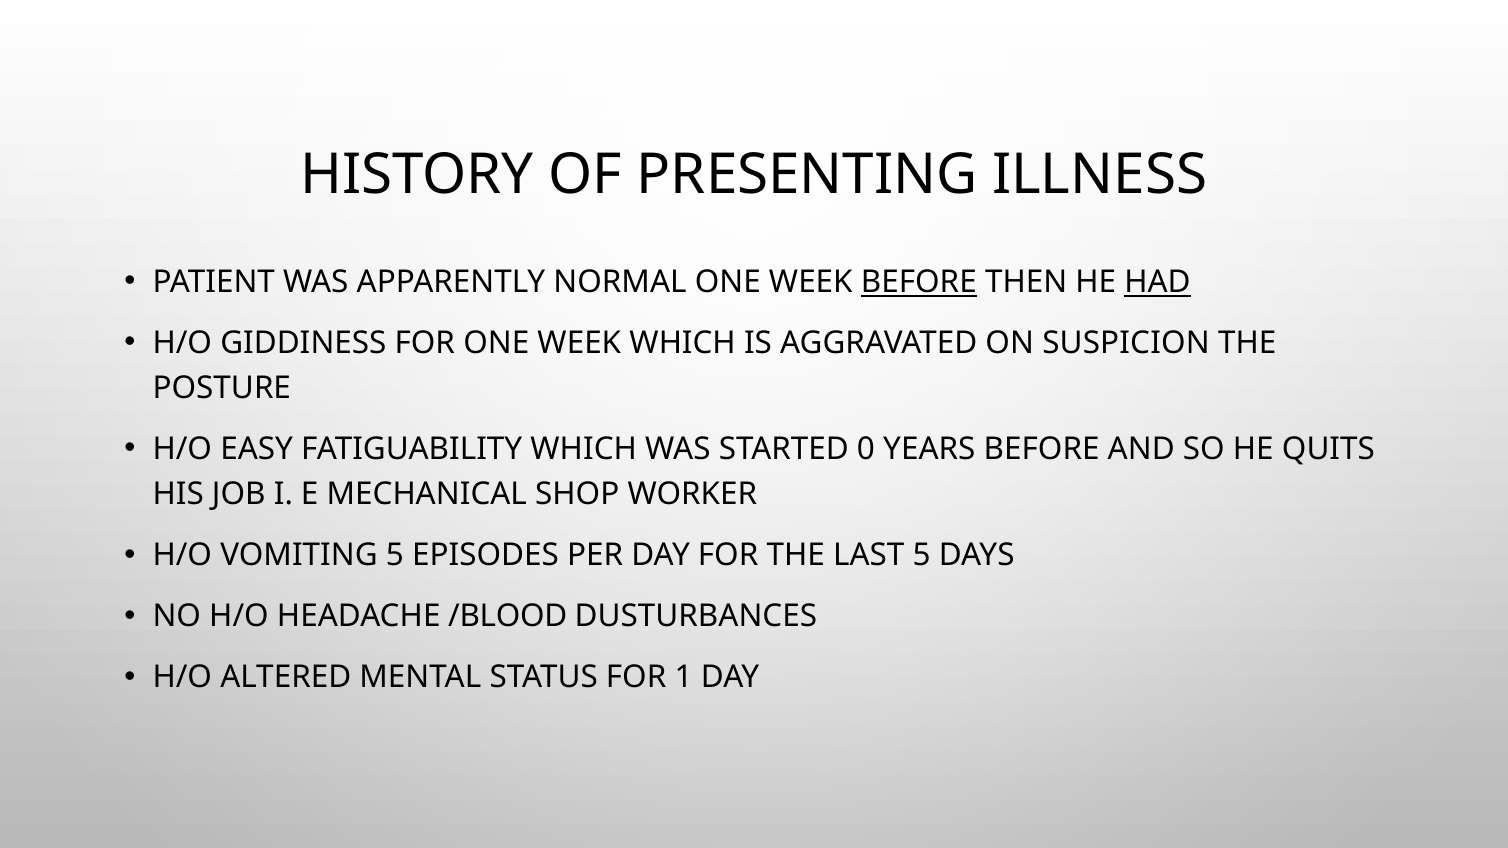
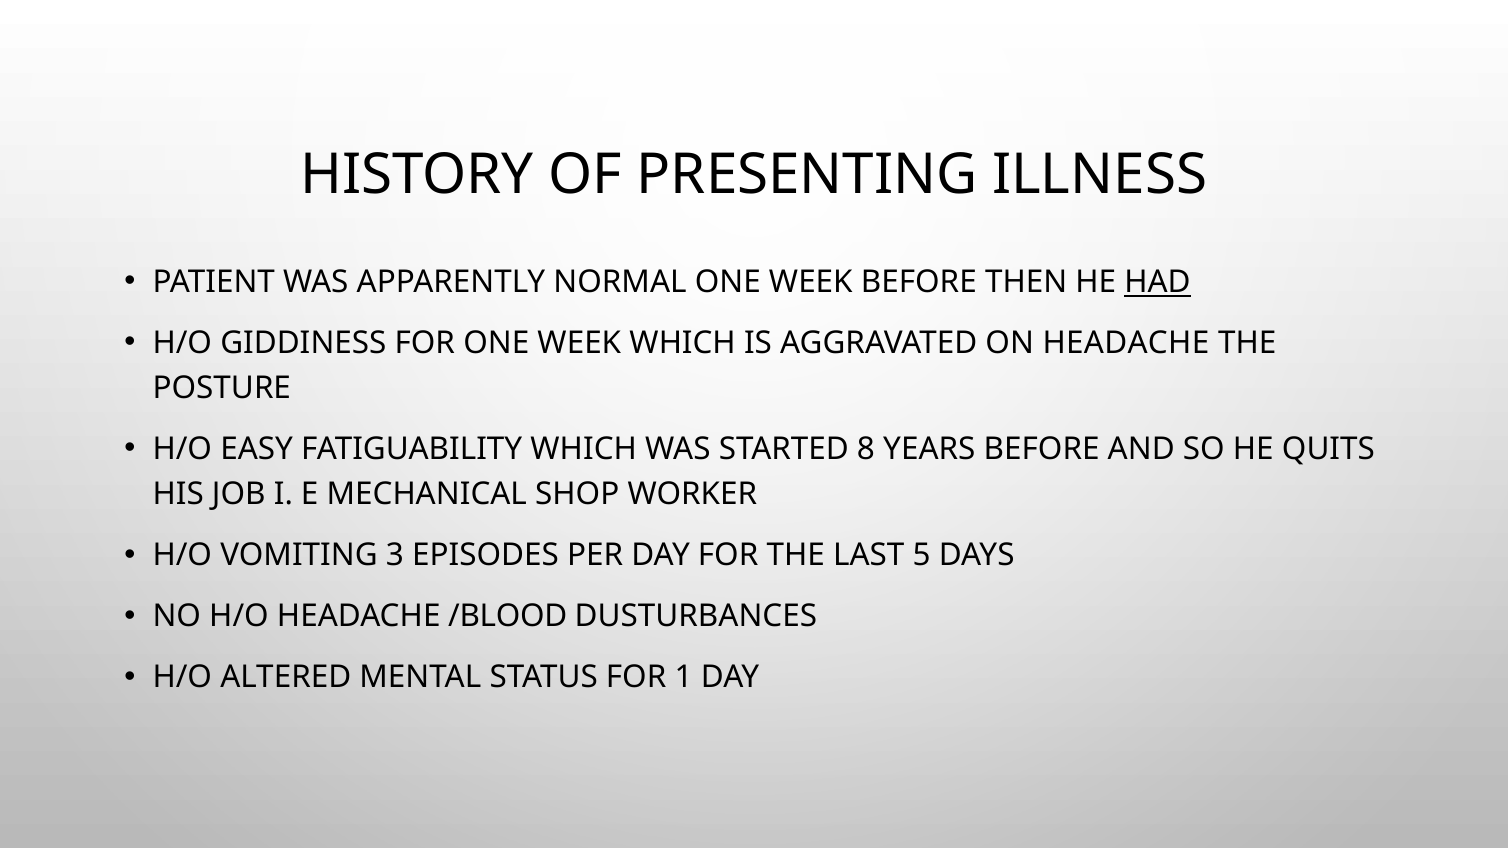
BEFORE underline: present -> none (919, 282)
ON SUSPICION: SUSPICION -> HEADACHE (1126, 343)
0: 0 -> 8 (866, 450)
VOMITING 5: 5 -> 3 (395, 556)
